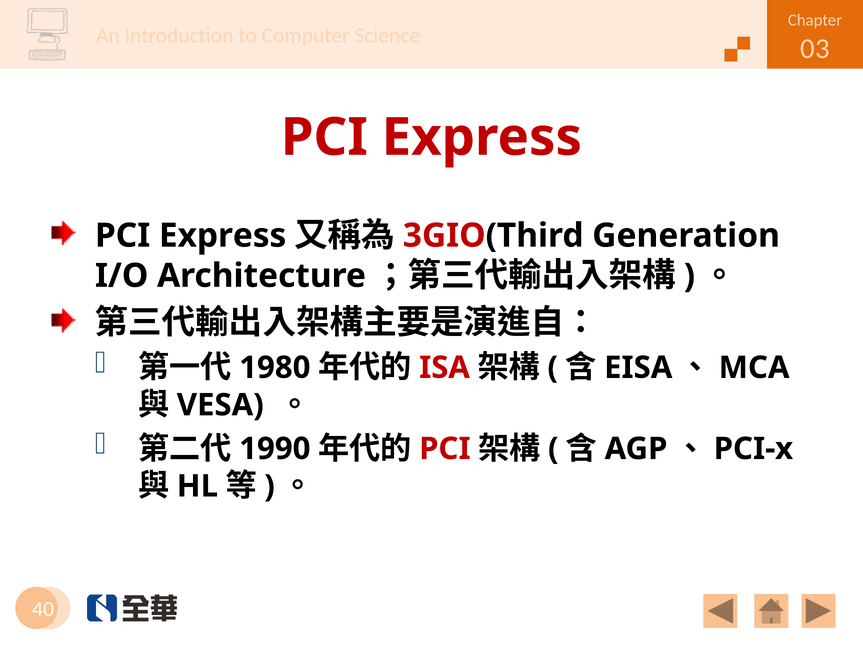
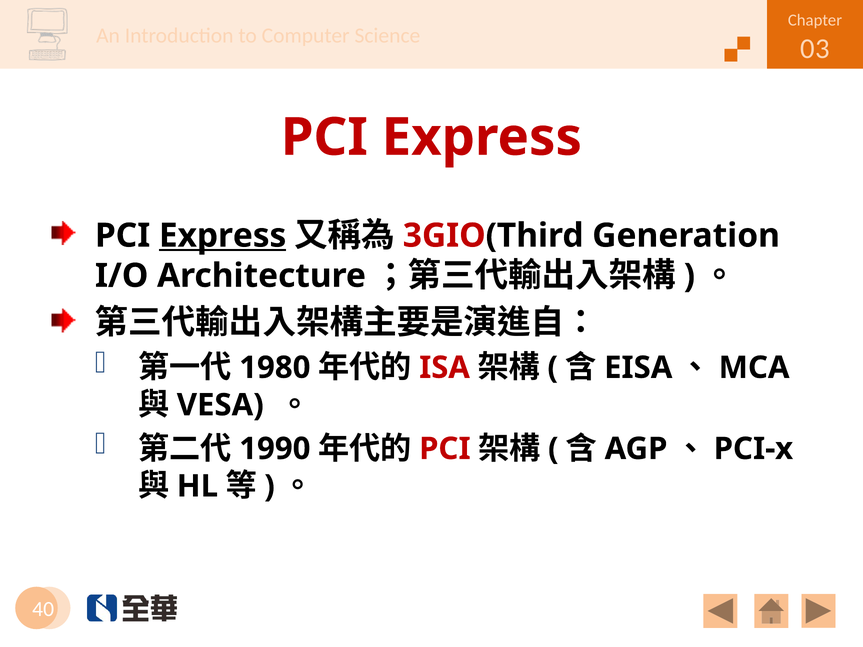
Express underline: none -> present (223, 236)
